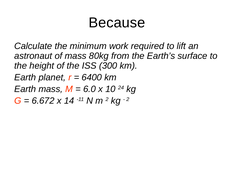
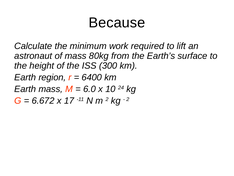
planet: planet -> region (52, 77)
14: 14 -> 17 (69, 101)
